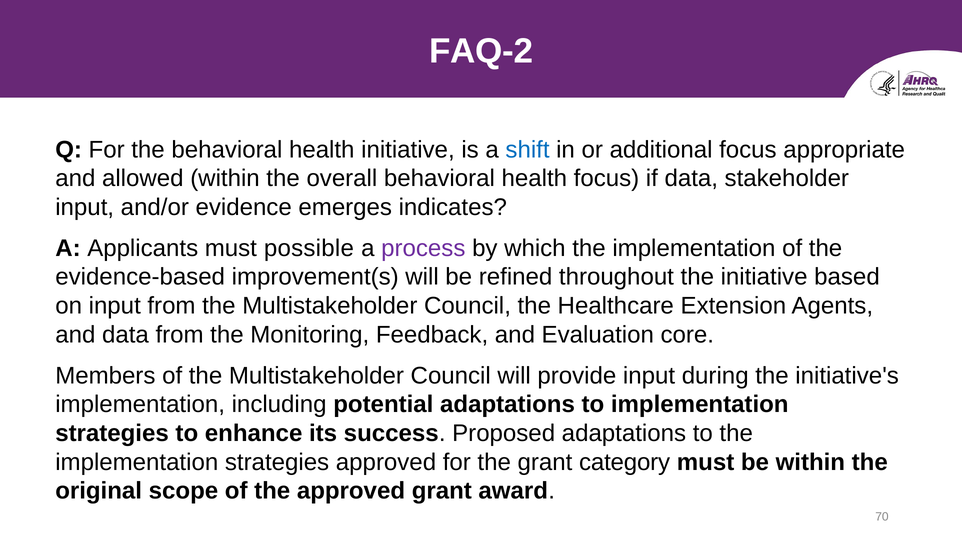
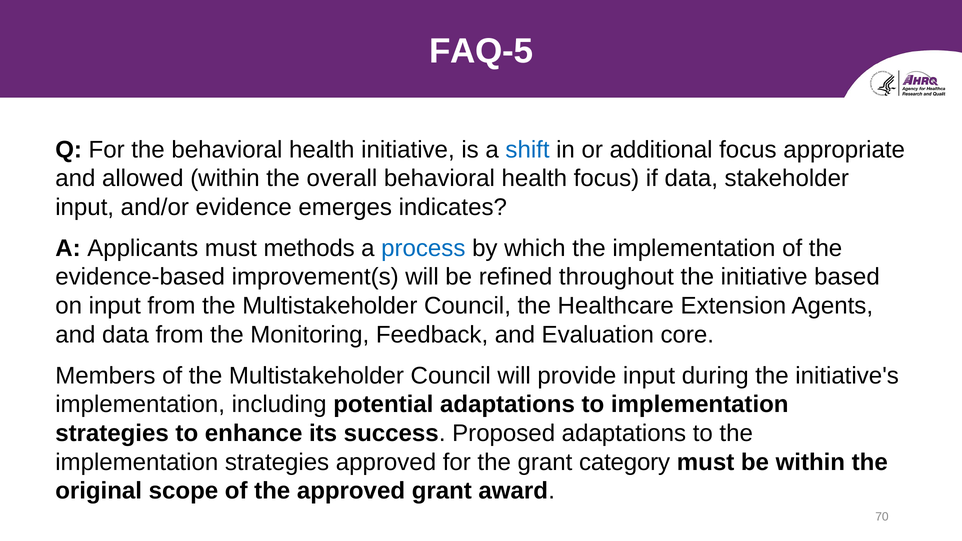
FAQ-2: FAQ-2 -> FAQ-5 (481, 51)
possible: possible -> methods (309, 248)
process colour: purple -> blue (423, 248)
